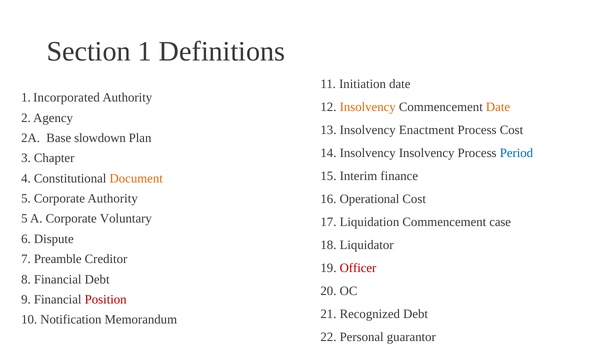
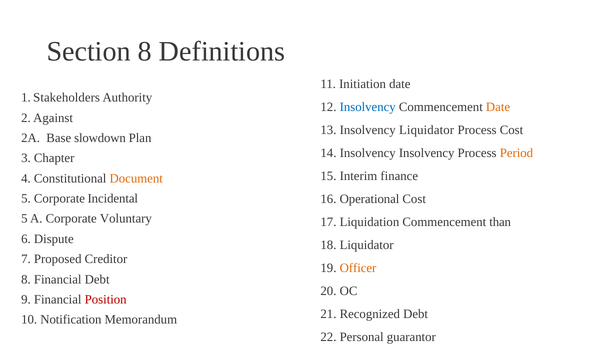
Section 1: 1 -> 8 (145, 51)
Incorporated: Incorporated -> Stakeholders (67, 98)
Insolvency colour: orange -> blue (368, 107)
Agency: Agency -> Against (53, 118)
Insolvency Enactment: Enactment -> Liquidator (427, 130)
Period colour: blue -> orange (516, 153)
Corporate Authority: Authority -> Incidental (113, 198)
case: case -> than (500, 222)
Preamble: Preamble -> Proposed (58, 259)
Officer colour: red -> orange (358, 268)
